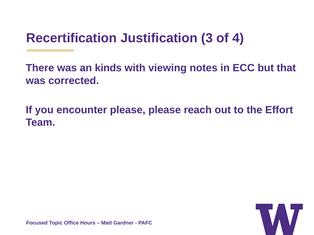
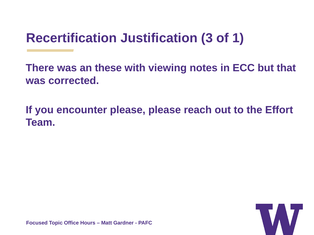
4: 4 -> 1 (238, 38)
kinds: kinds -> these (108, 68)
